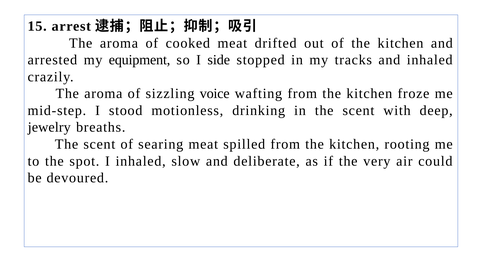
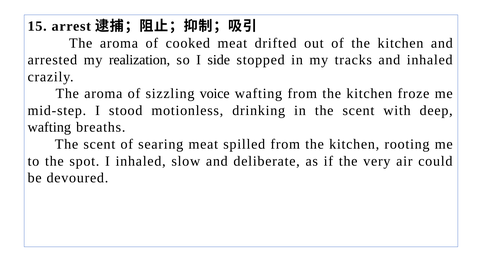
equipment: equipment -> realization (140, 60)
jewelry: jewelry -> wafting (49, 127)
